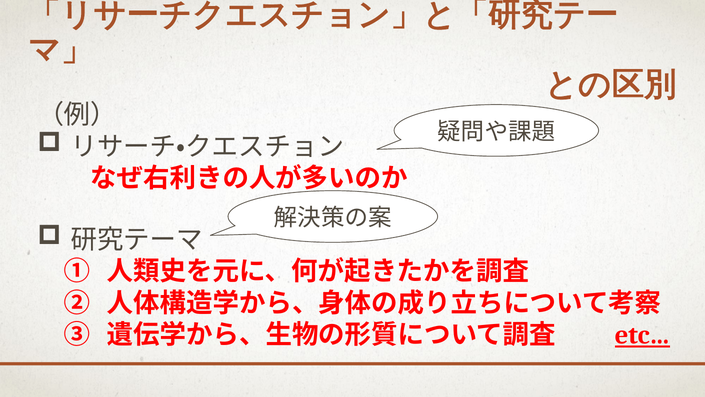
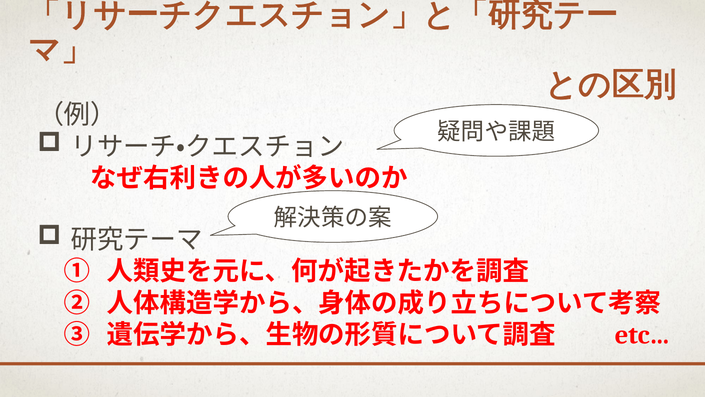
etc… underline: present -> none (642, 335)
